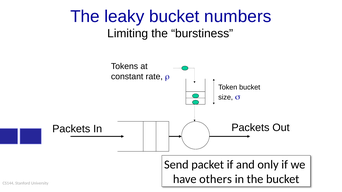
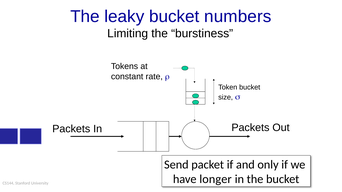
others: others -> longer (216, 180)
